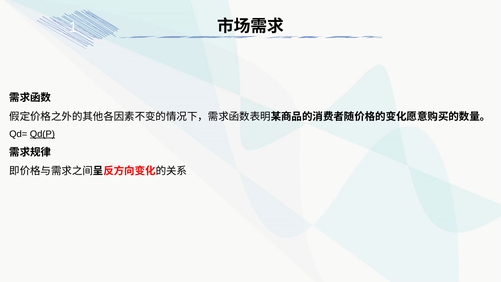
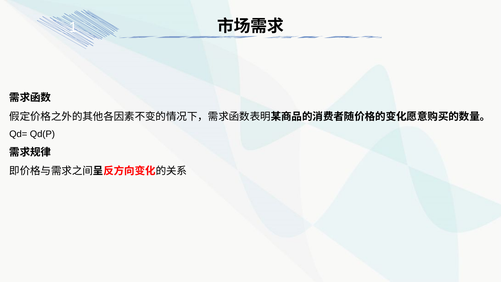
Qd(P underline: present -> none (42, 134)
